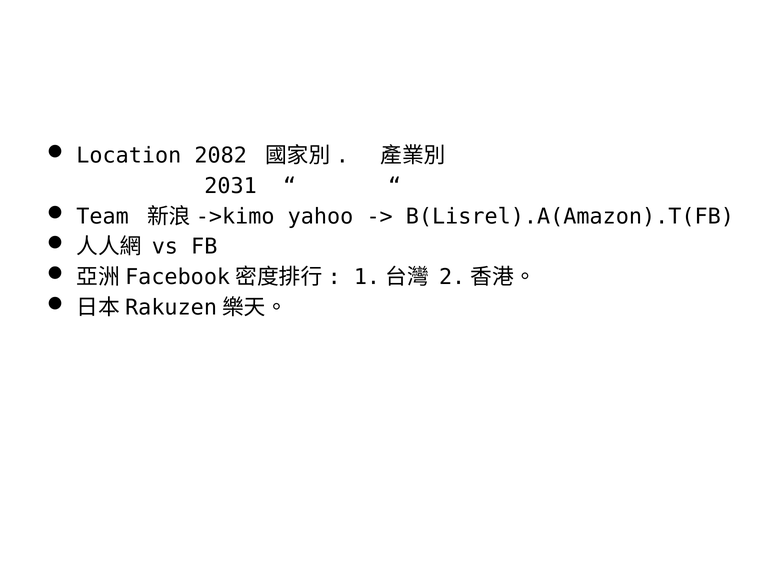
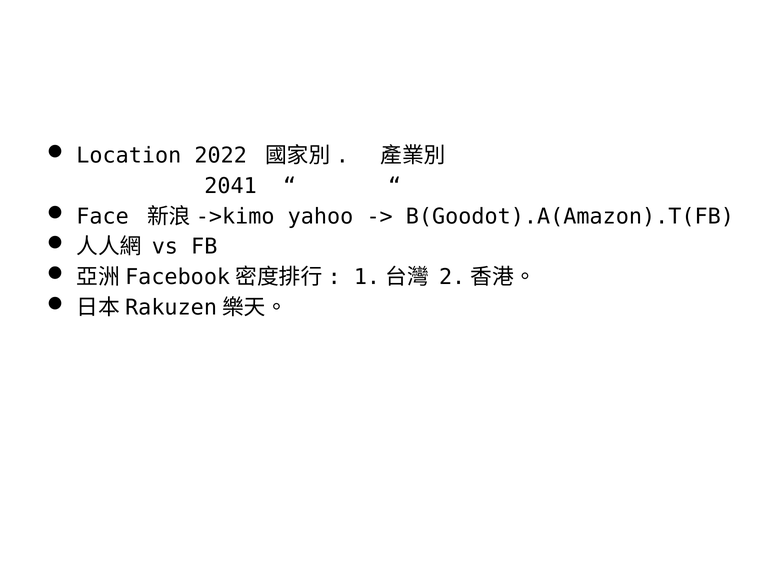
2082: 2082 -> 2022 (221, 156)
2031: 2031 -> 2041 (231, 186)
Team: Team -> Face (103, 216)
B(Lisrel).A(Amazon).T(FB: B(Lisrel).A(Amazon).T(FB -> B(Goodot).A(Amazon).T(FB (570, 216)
